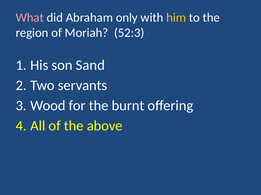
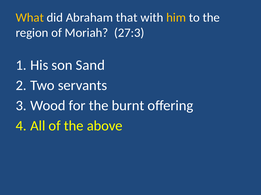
What colour: pink -> yellow (30, 18)
only: only -> that (127, 18)
52:3: 52:3 -> 27:3 (129, 33)
